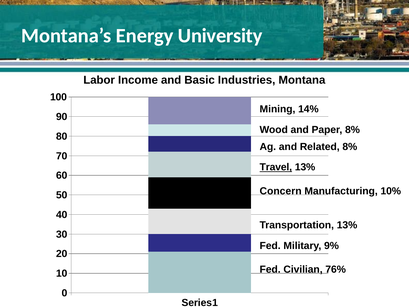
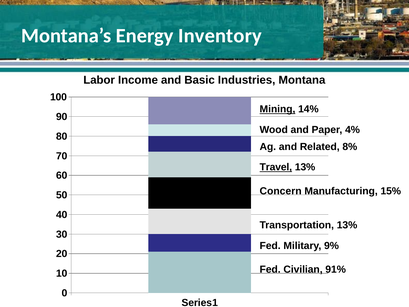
University: University -> Inventory (220, 36)
Mining underline: none -> present (278, 109)
Paper 8%: 8% -> 4% (353, 130)
10%: 10% -> 15% (391, 191)
76%: 76% -> 91% (336, 269)
